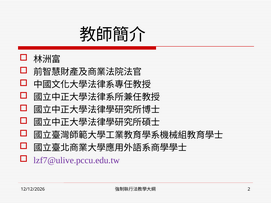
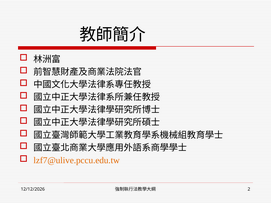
lzf7@ulive.pccu.edu.tw colour: purple -> orange (77, 160)
